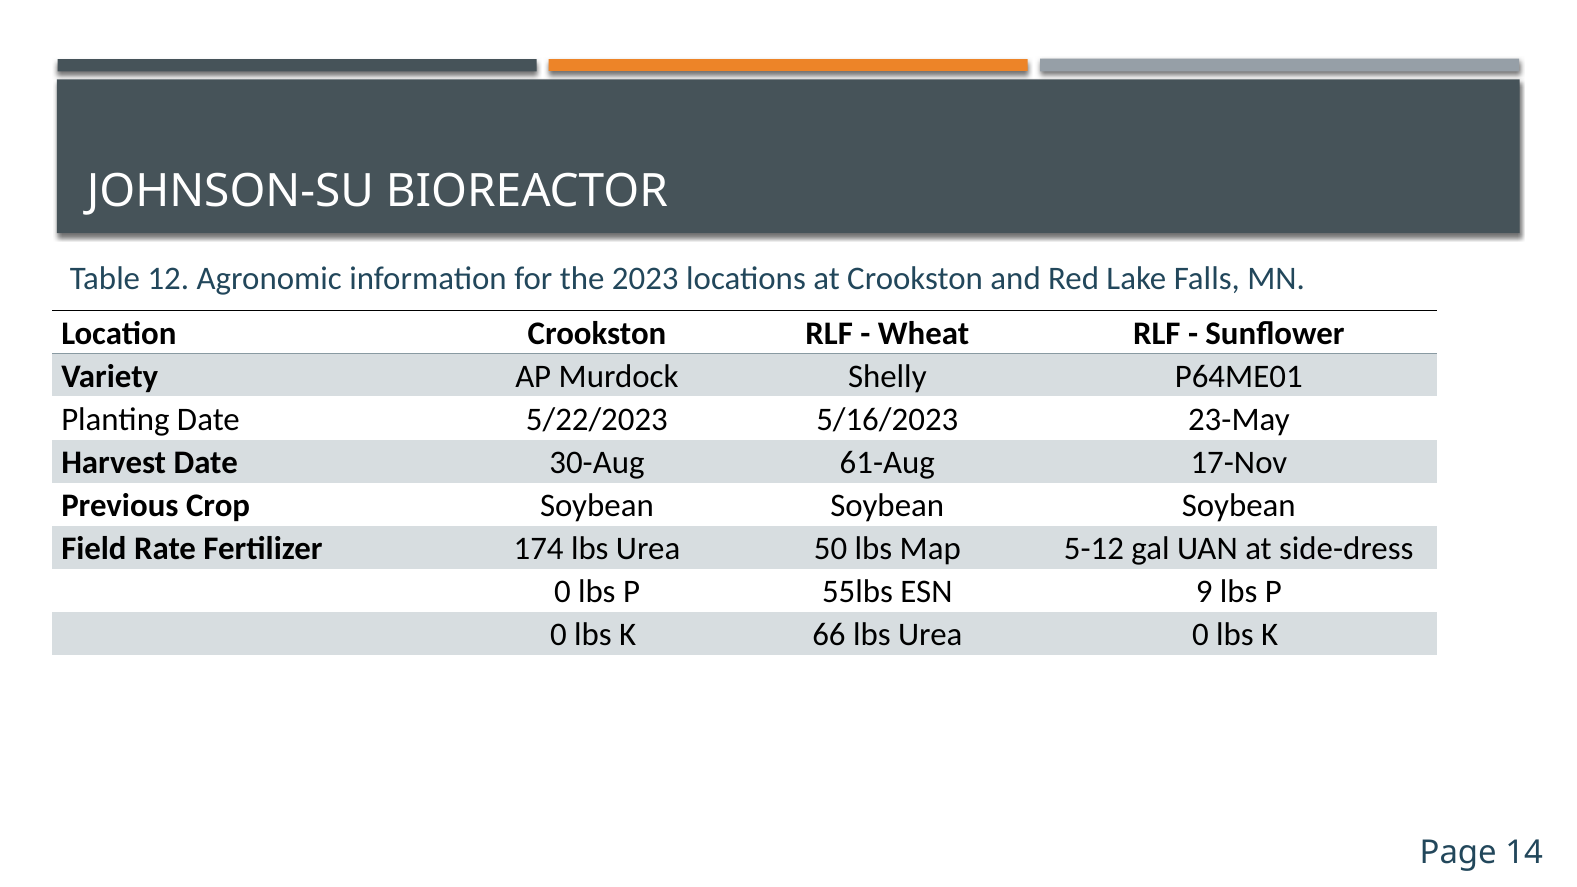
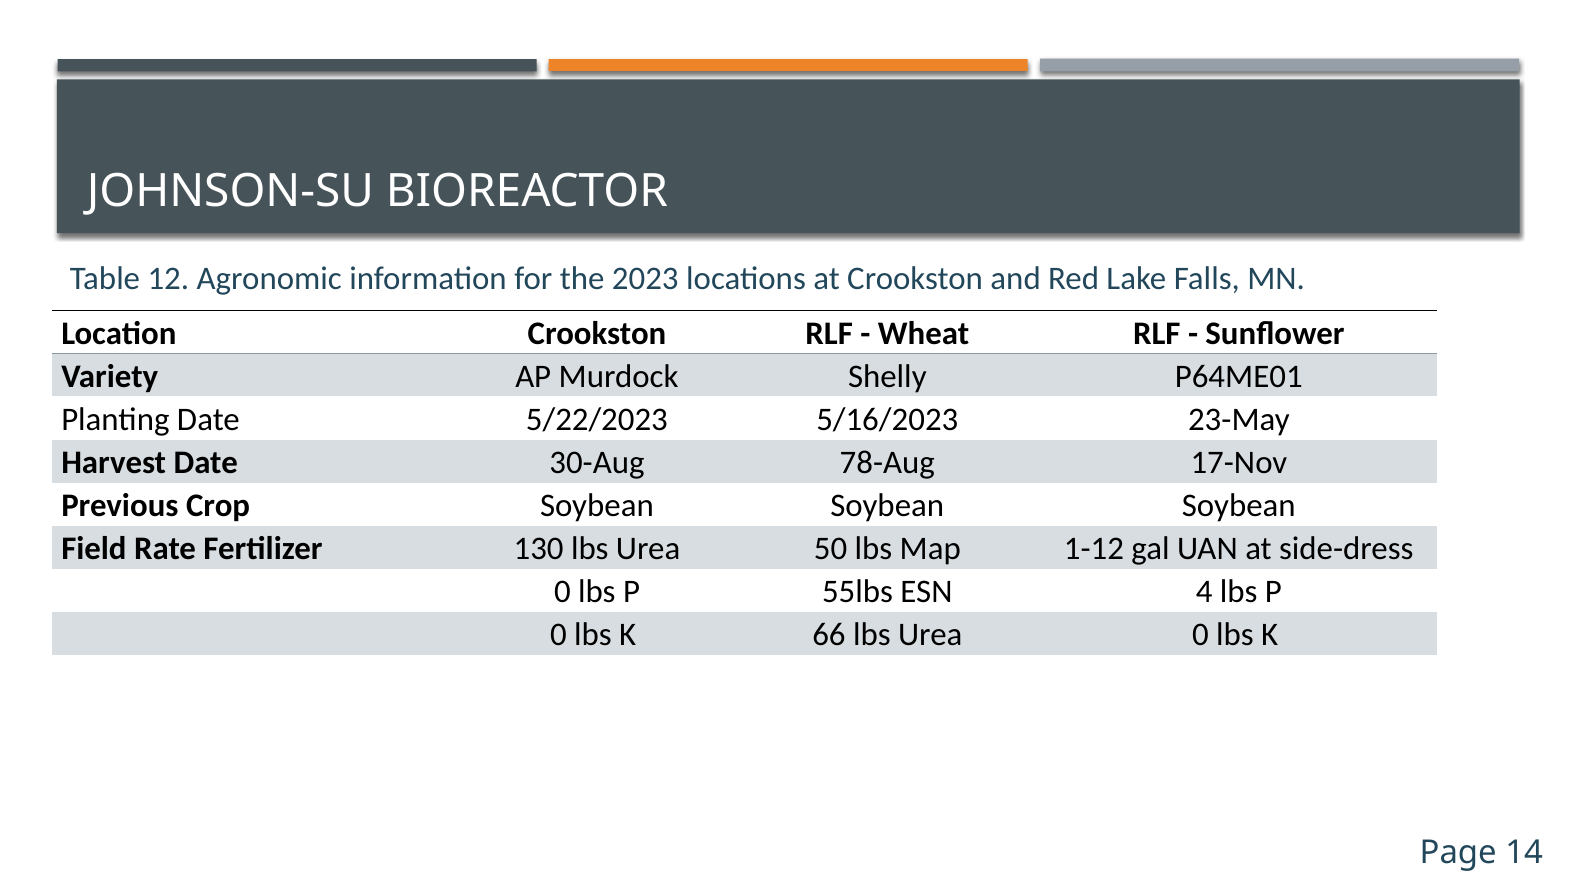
61-Aug: 61-Aug -> 78-Aug (887, 463)
174: 174 -> 130 (539, 549)
5-12: 5-12 -> 1-12 (1094, 549)
9: 9 -> 4 (1204, 592)
